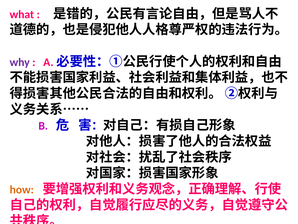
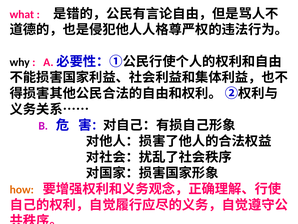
why colour: purple -> black (20, 62)
